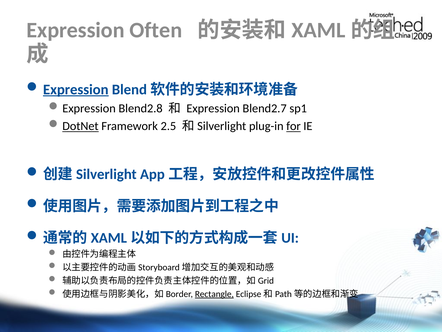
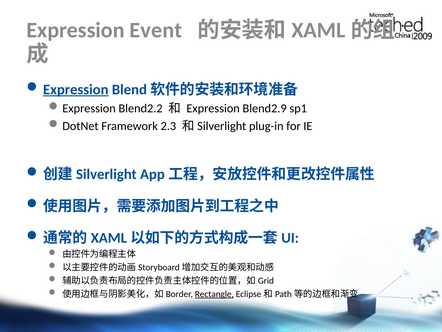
Often: Often -> Event (156, 30)
Blend2.8: Blend2.8 -> Blend2.2 (141, 108)
Blend2.7: Blend2.7 -> Blend2.9 (265, 108)
DotNet underline: present -> none (80, 126)
2.5: 2.5 -> 2.3 (168, 126)
for underline: present -> none (294, 126)
